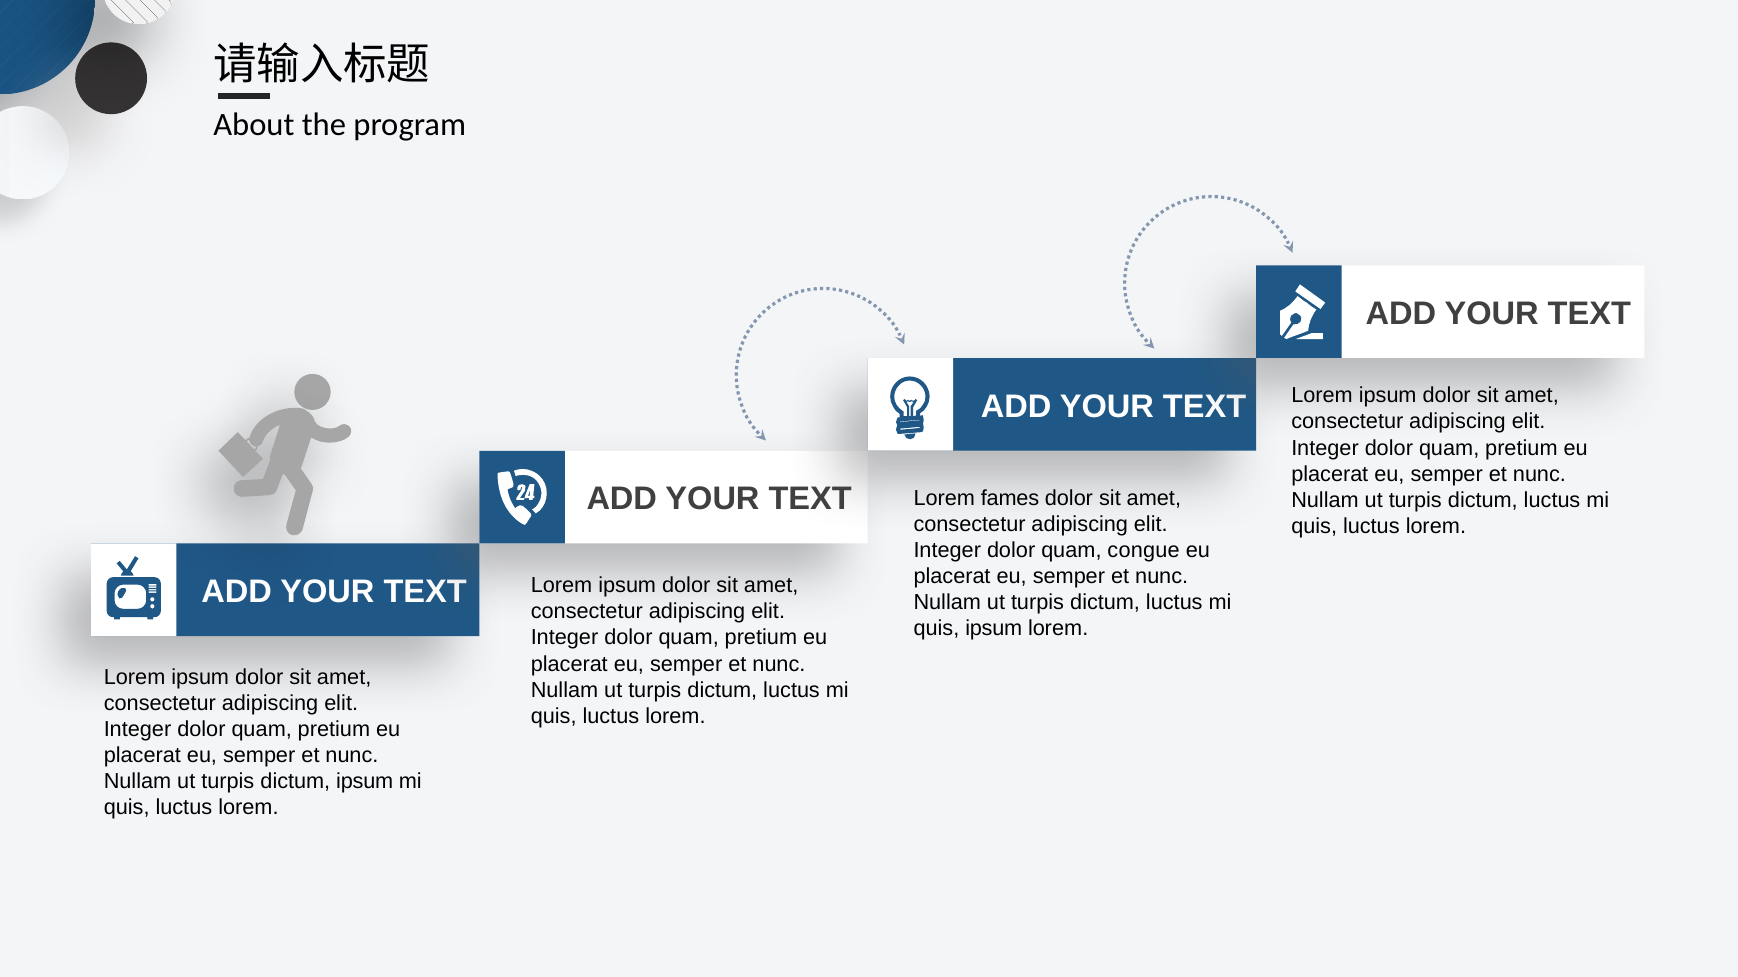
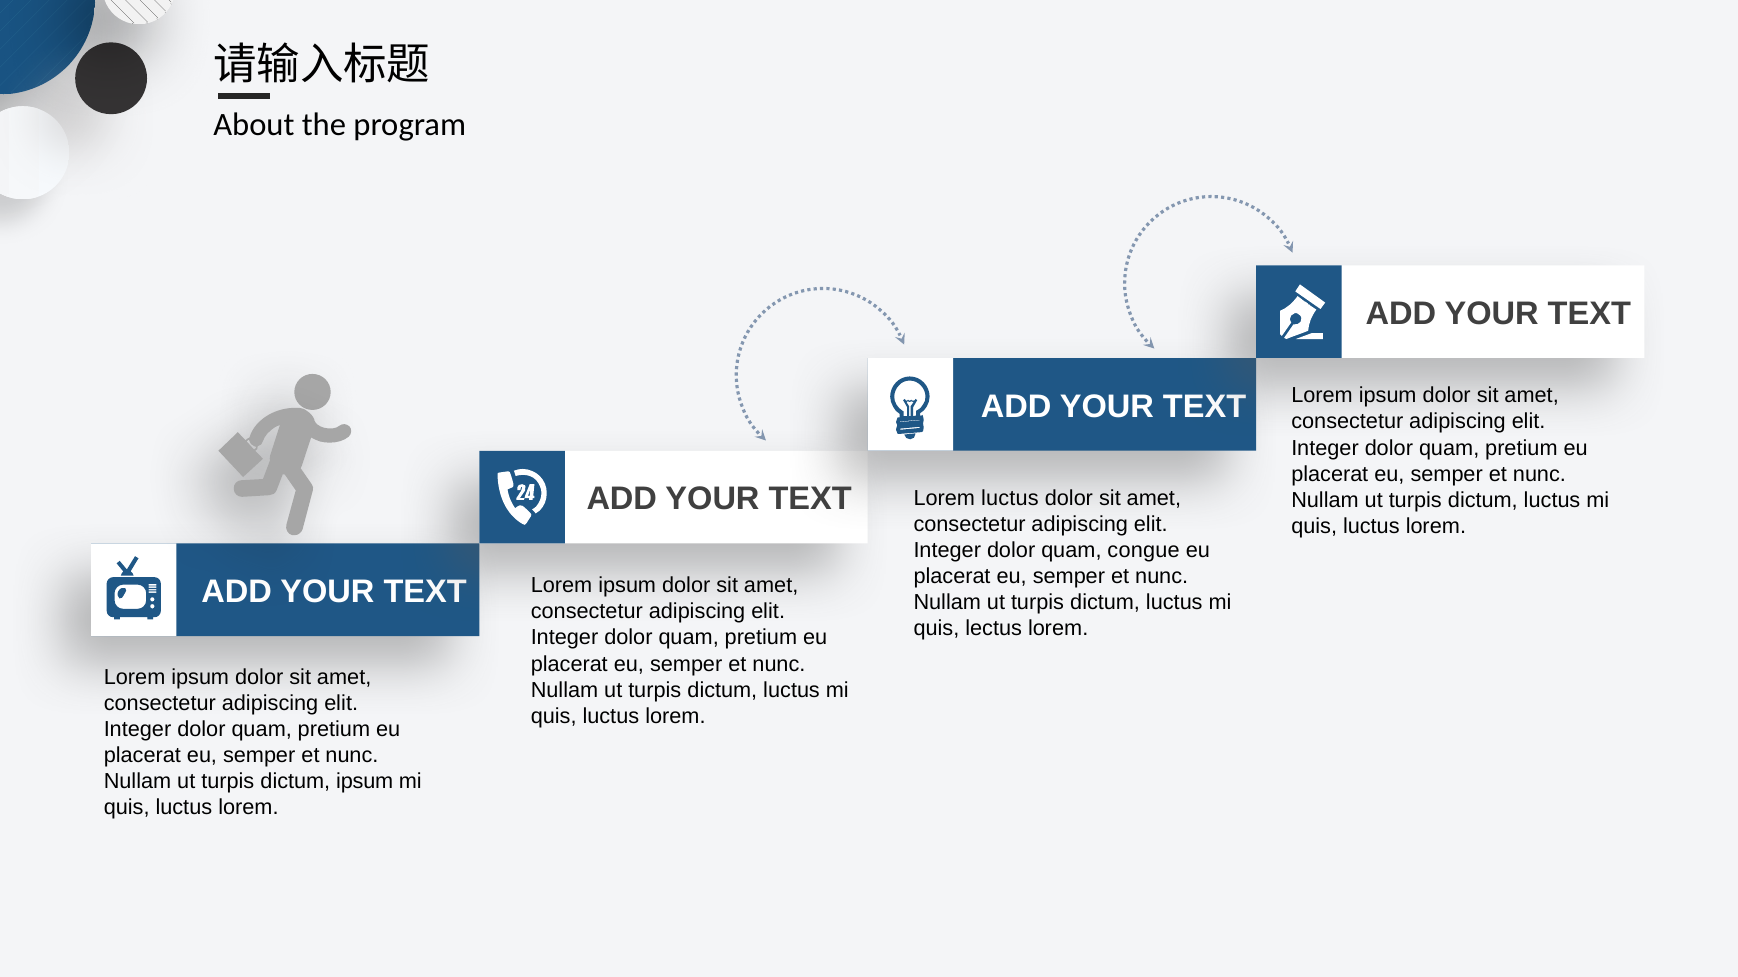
Lorem fames: fames -> luctus (1010, 499)
quis ipsum: ipsum -> lectus (994, 629)
